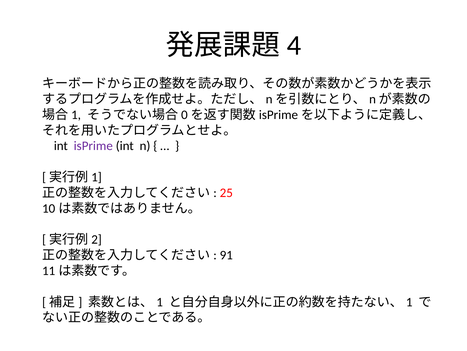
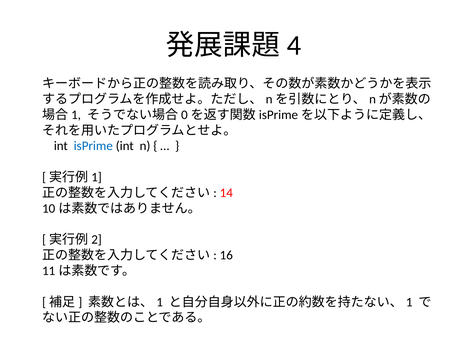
isPrime colour: purple -> blue (93, 146)
25: 25 -> 14 (226, 192)
91: 91 -> 16 (226, 255)
